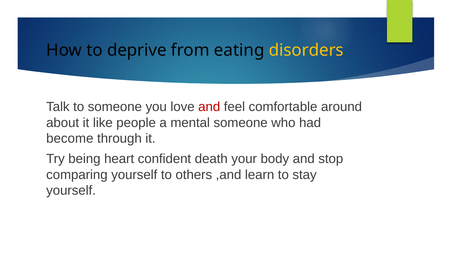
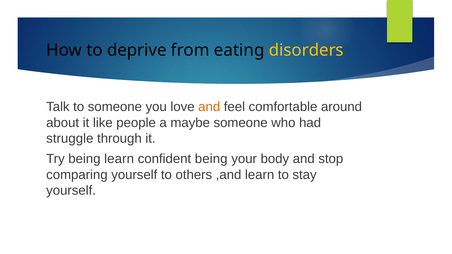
and colour: red -> orange (209, 107)
mental: mental -> maybe (190, 123)
become: become -> struggle (70, 139)
being heart: heart -> learn (119, 159)
confident death: death -> being (211, 159)
